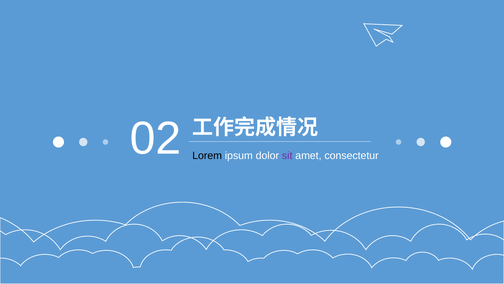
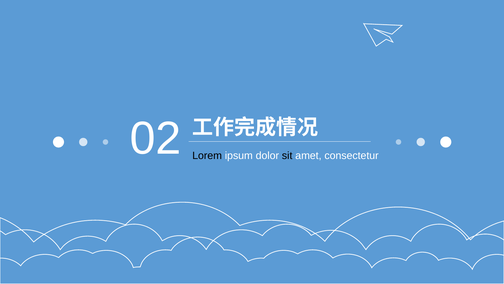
sit colour: purple -> black (287, 155)
